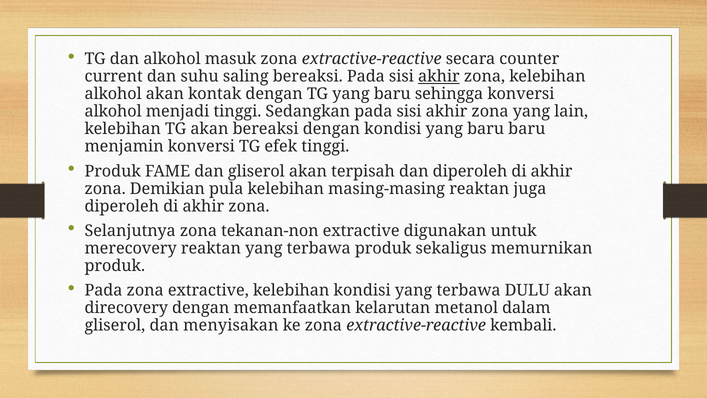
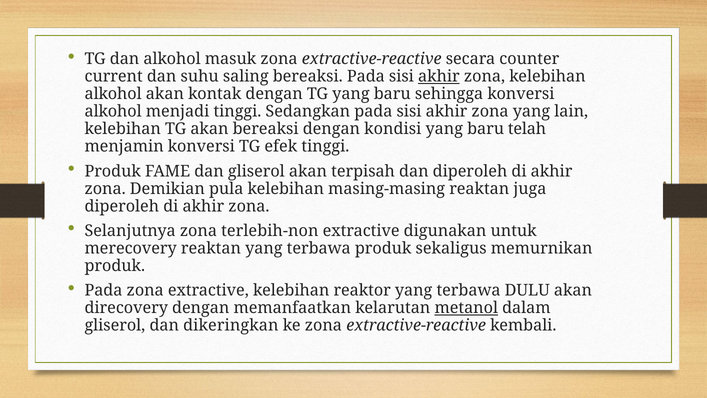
baru baru: baru -> telah (527, 129)
tekanan-non: tekanan-non -> terlebih-non (270, 231)
kelebihan kondisi: kondisi -> reaktor (362, 290)
metanol underline: none -> present (466, 308)
menyisakan: menyisakan -> dikeringkan (231, 325)
